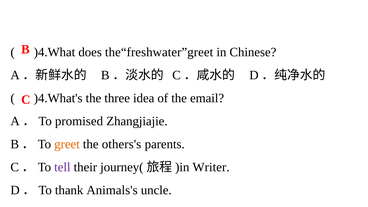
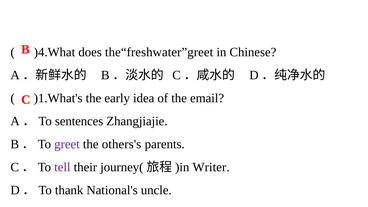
)4.What's: )4.What's -> )1.What's (58, 98)
three: three -> early (117, 98)
promised: promised -> sentences (79, 121)
greet colour: orange -> purple (67, 144)
Animals's: Animals's -> National's (112, 190)
